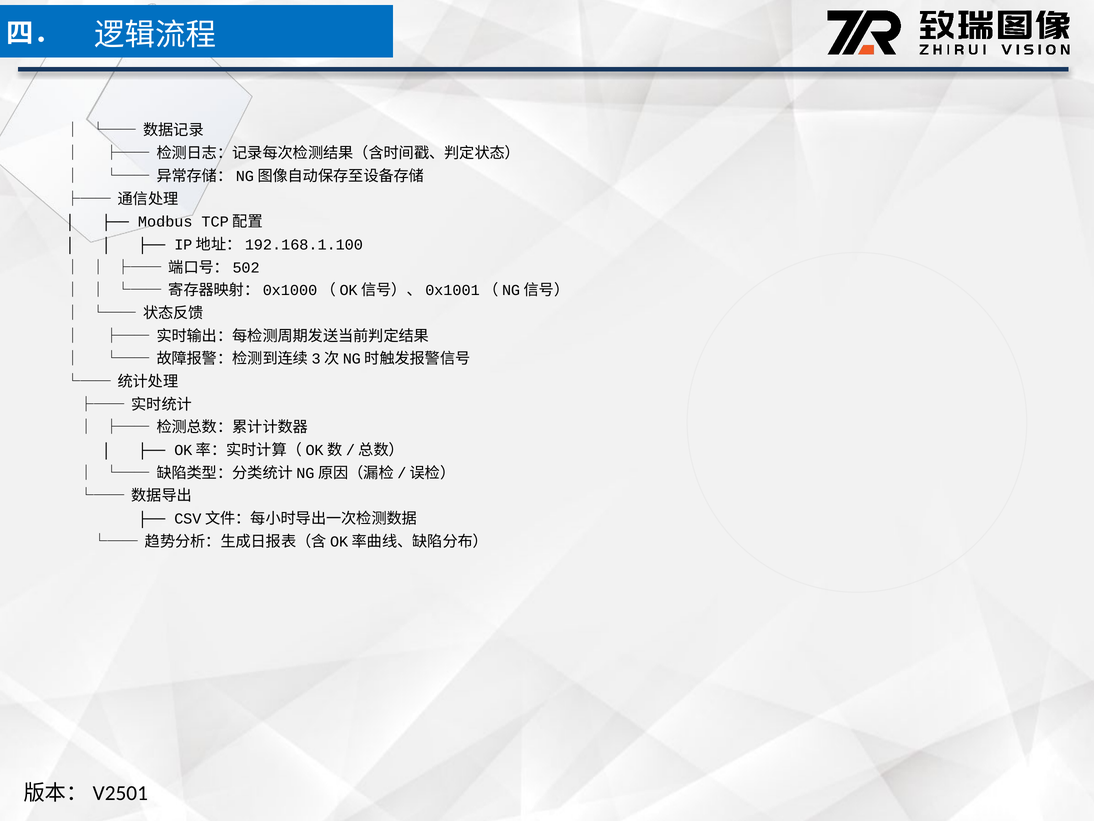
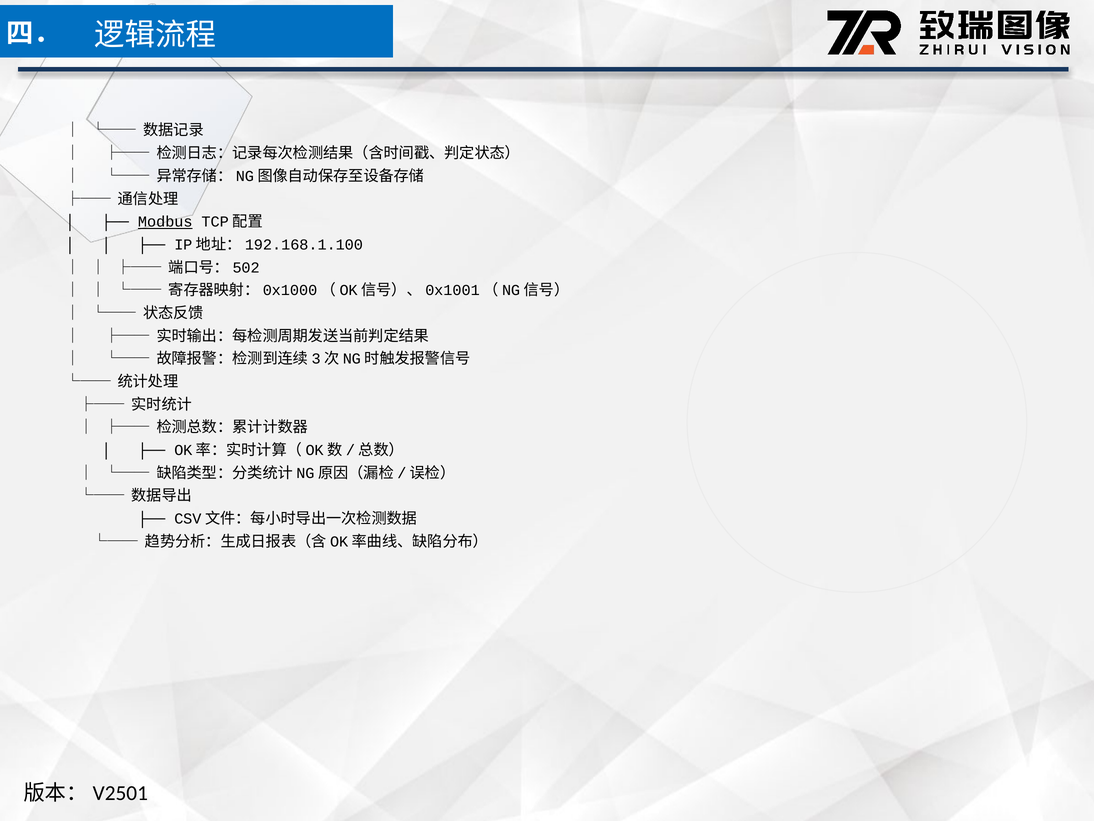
Modbus underline: none -> present (165, 222)
